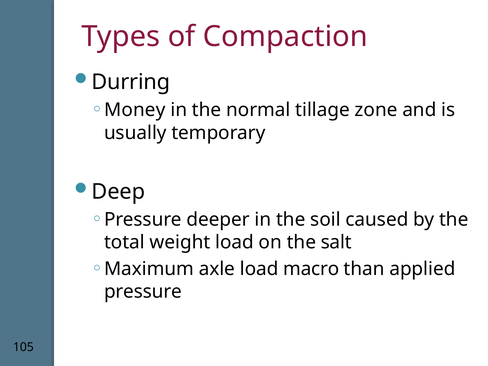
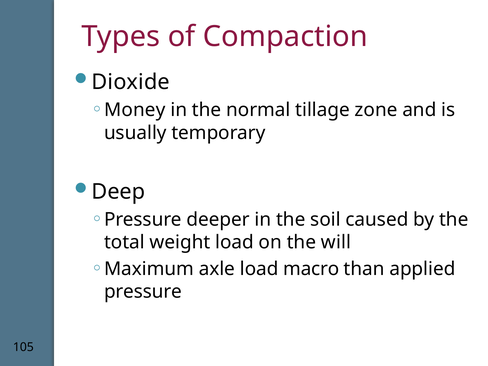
Durring: Durring -> Dioxide (131, 82)
salt: salt -> will (336, 242)
